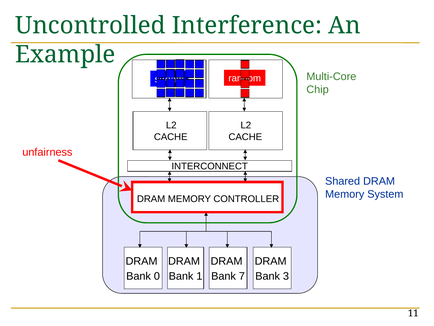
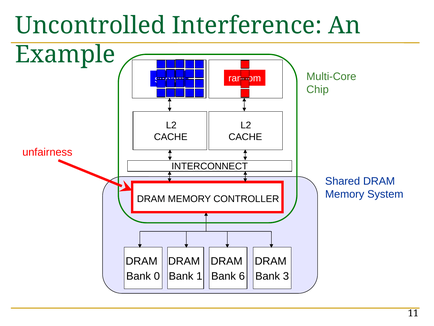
7: 7 -> 6 (242, 276)
